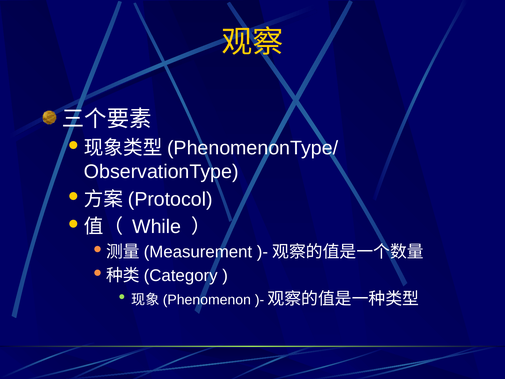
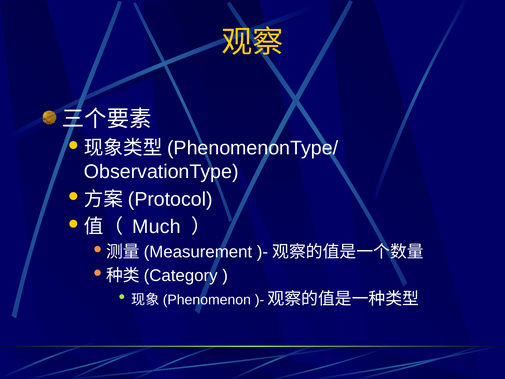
While: While -> Much (157, 227)
